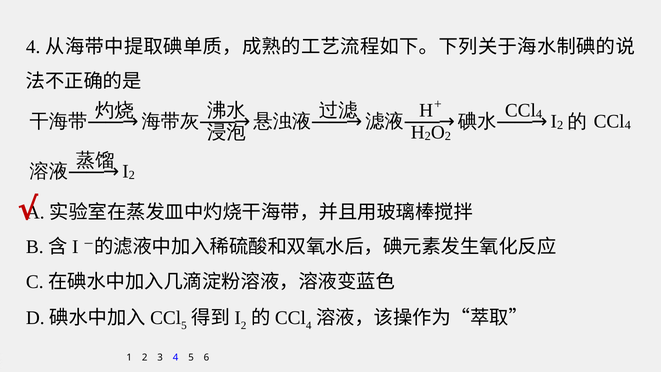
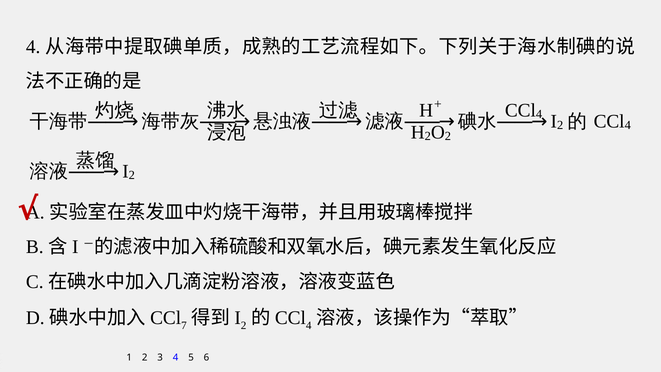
5: 5 -> 7 (184, 325)
